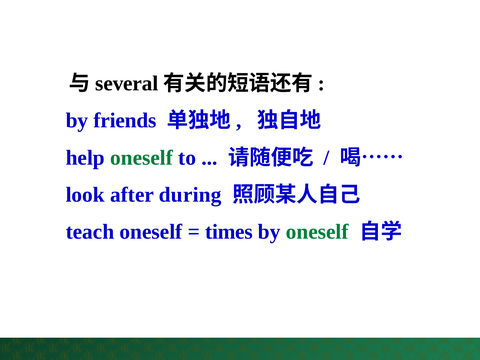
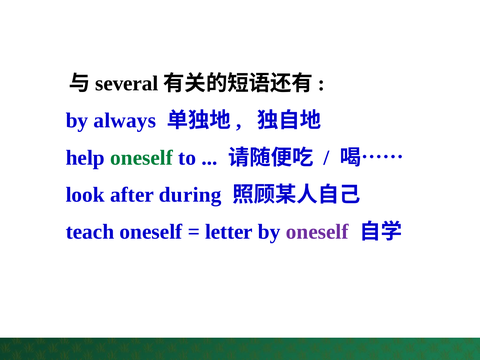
friends: friends -> always (125, 121)
times: times -> letter (229, 232)
oneself colour: green -> purple (317, 232)
